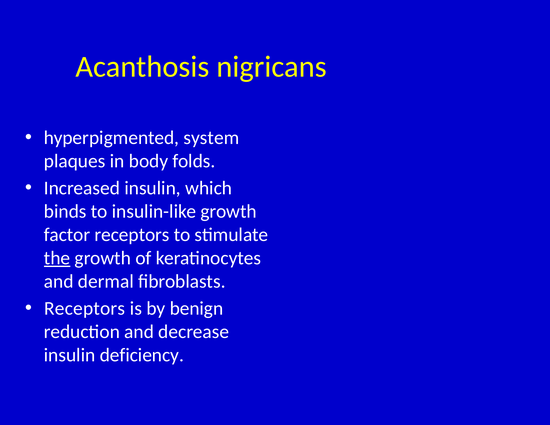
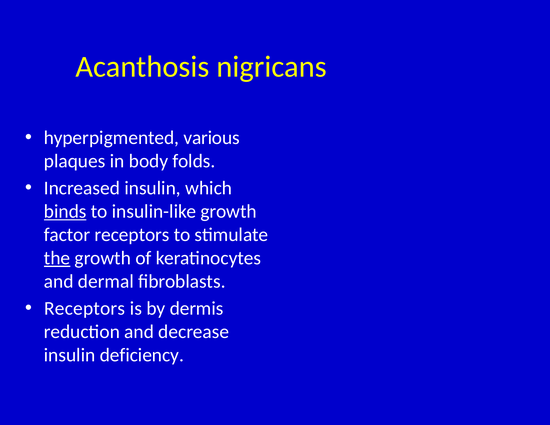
system: system -> various (212, 138)
binds underline: none -> present (65, 211)
benign: benign -> dermis (197, 308)
